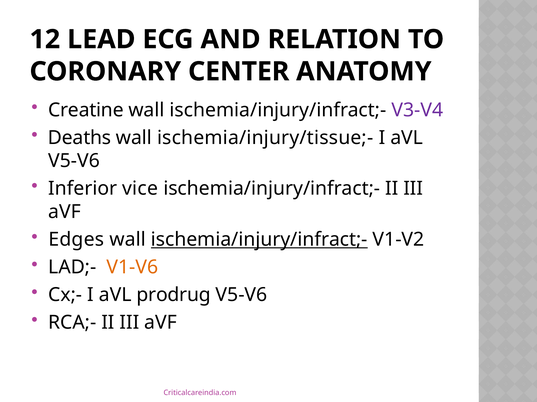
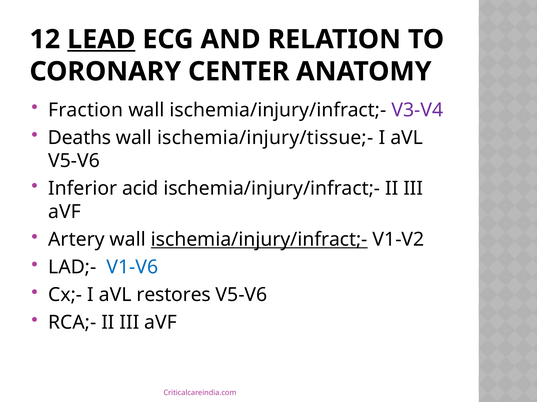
LEAD underline: none -> present (101, 39)
Creatine: Creatine -> Fraction (86, 110)
vice: vice -> acid (140, 189)
Edges: Edges -> Artery (76, 240)
V1-V6 colour: orange -> blue (132, 268)
prodrug: prodrug -> restores (174, 295)
